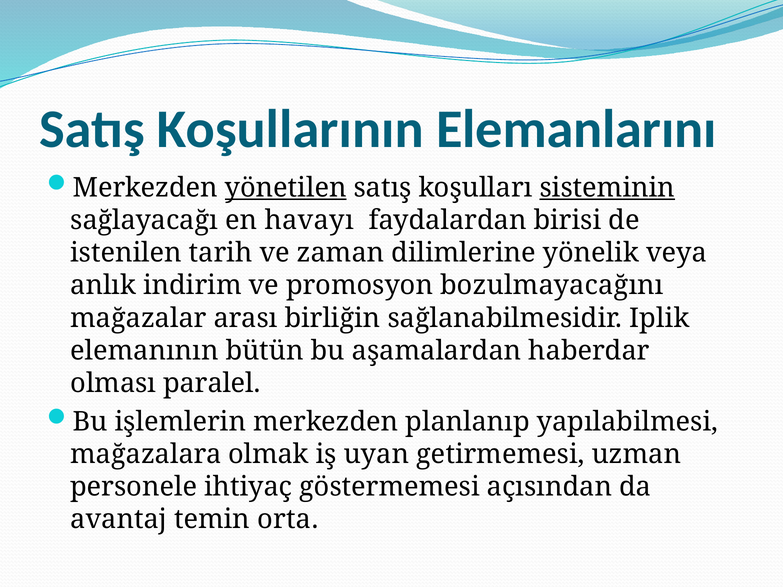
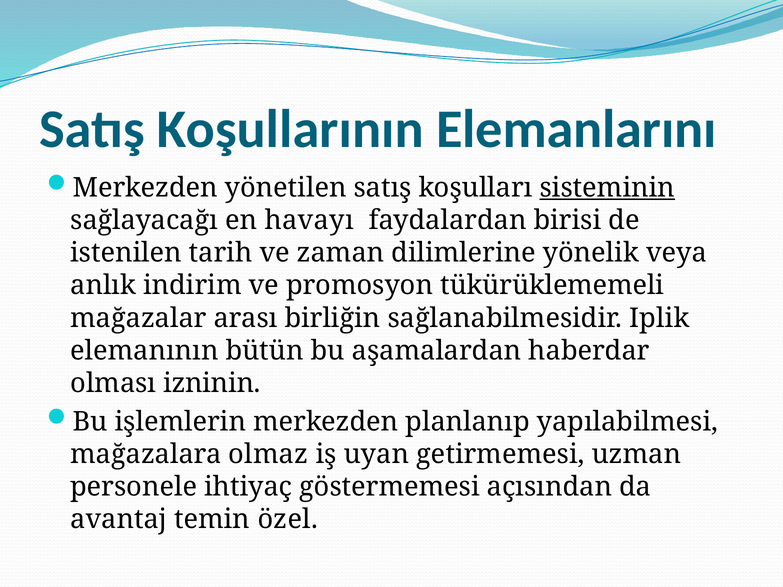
yönetilen underline: present -> none (286, 188)
bozulmayacağını: bozulmayacağını -> tükürüklememeli (552, 286)
paralel: paralel -> izninin (212, 383)
olmak: olmak -> olmaz (268, 454)
orta: orta -> özel (288, 520)
